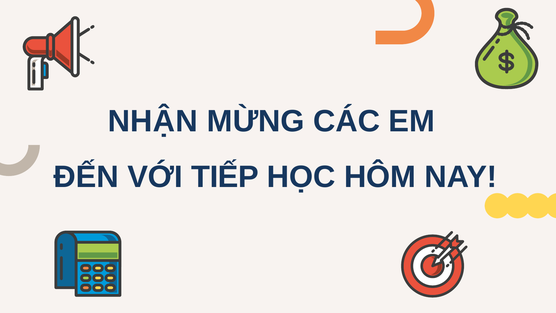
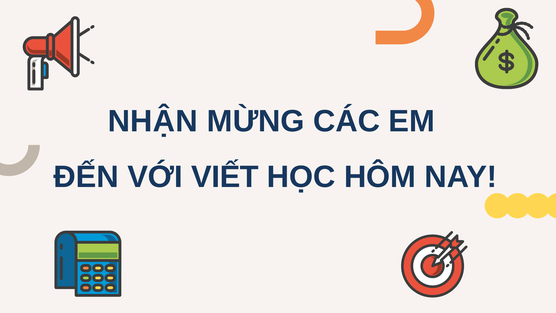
TIẾP: TIẾP -> VIẾT (225, 177)
